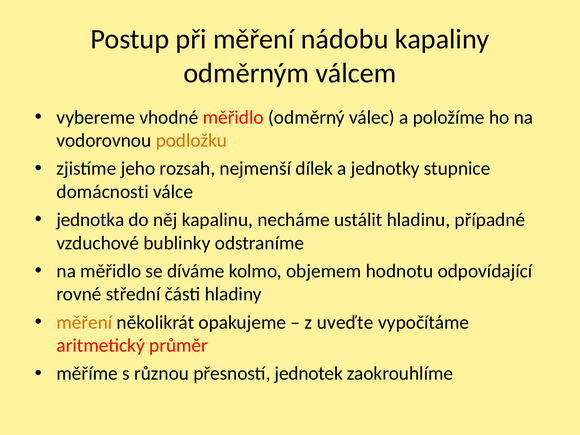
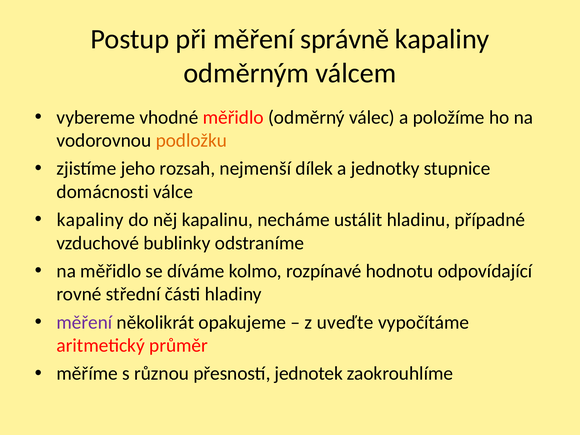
nádobu: nádobu -> správně (345, 39)
jednotka: jednotka -> kapaliny (90, 220)
objemem: objemem -> rozpínavé (324, 271)
měření colour: orange -> purple (84, 322)
